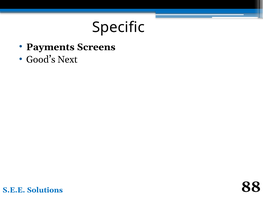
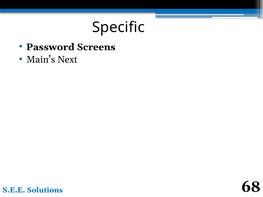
Payments: Payments -> Password (50, 47)
Good’s: Good’s -> Main’s (41, 60)
88: 88 -> 68 (251, 187)
